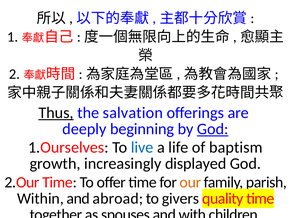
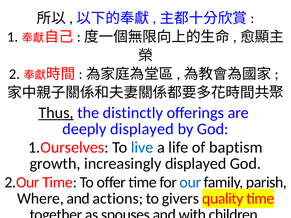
salvation: salvation -> distinctly (133, 113)
deeply beginning: beginning -> displayed (142, 129)
God underline: present -> none (213, 129)
our colour: orange -> blue (190, 183)
Within: Within -> Where (40, 199)
abroad: abroad -> actions (118, 199)
